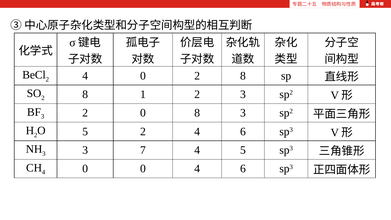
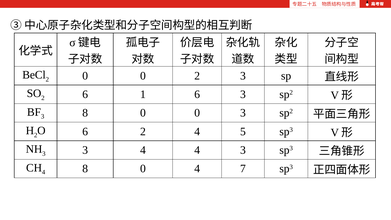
4: 4 -> 0 (85, 76)
0 2 8: 8 -> 3 (243, 76)
8: 8 -> 6 (85, 94)
1 2: 2 -> 6 (197, 94)
3 2: 2 -> 8 (85, 113)
8: 8 -> 0 (197, 113)
5: 5 -> 6 (85, 131)
2 4 6: 6 -> 5 (243, 131)
3 7: 7 -> 4 (143, 150)
4 5: 5 -> 3 (243, 150)
0: 0 -> 8 (85, 169)
0 4 6: 6 -> 7 (243, 169)
